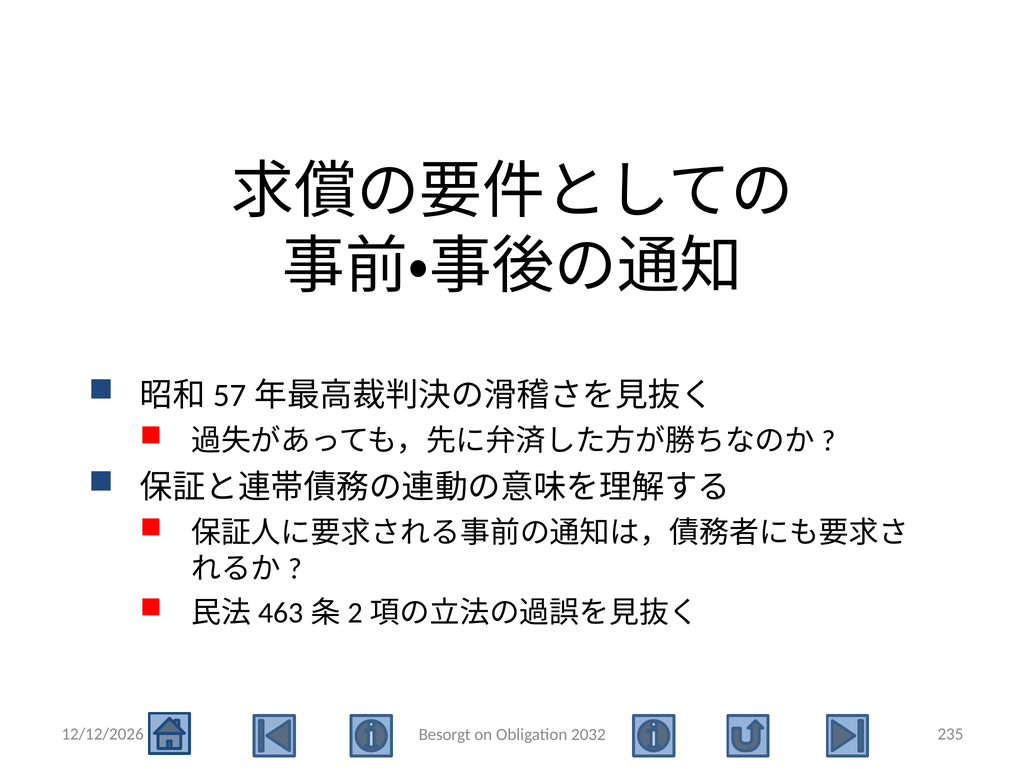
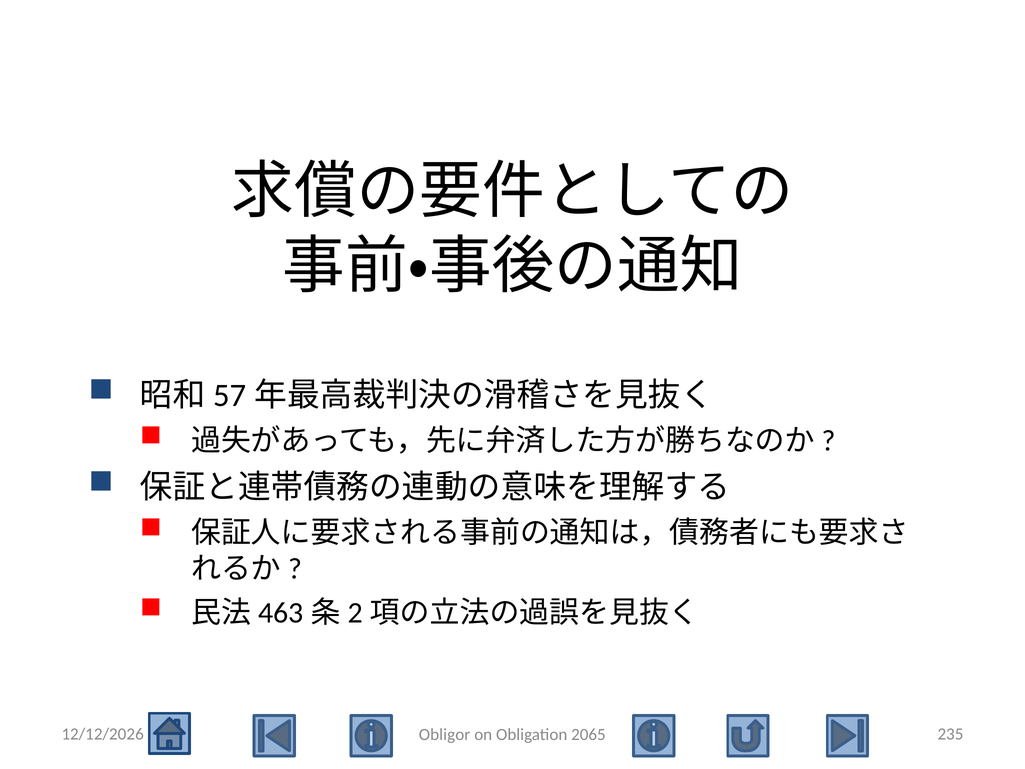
Besorgt: Besorgt -> Obligor (445, 734)
2032: 2032 -> 2065 (588, 734)
